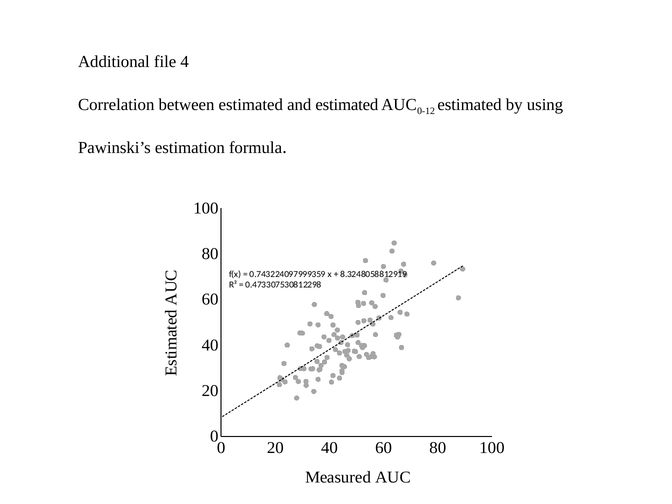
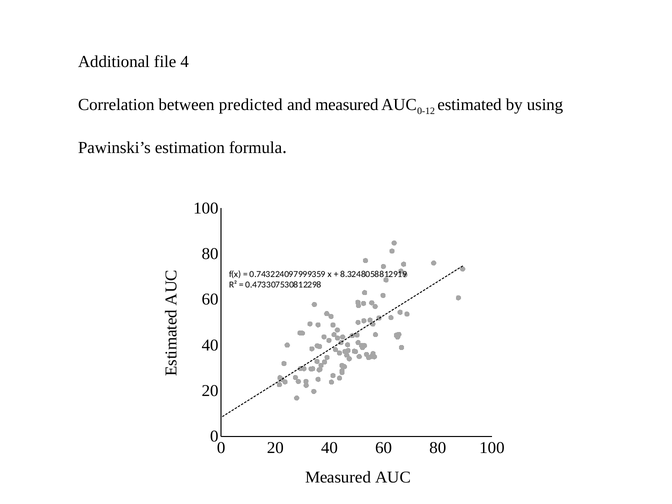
between estimated: estimated -> predicted (251, 105)
and estimated: estimated -> measured (347, 105)
